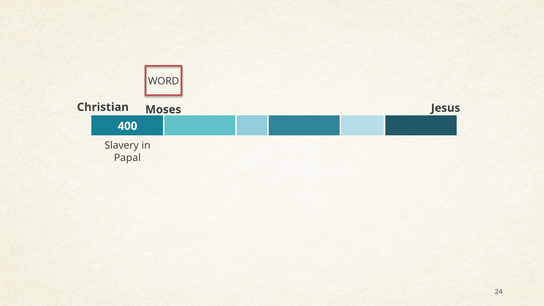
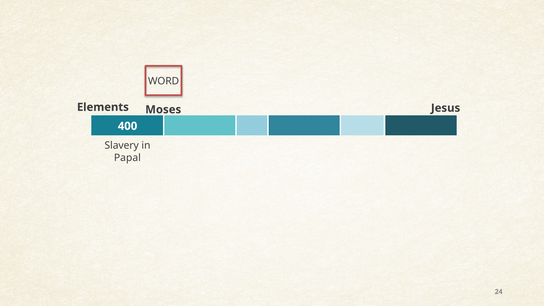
Christian: Christian -> Elements (103, 107)
